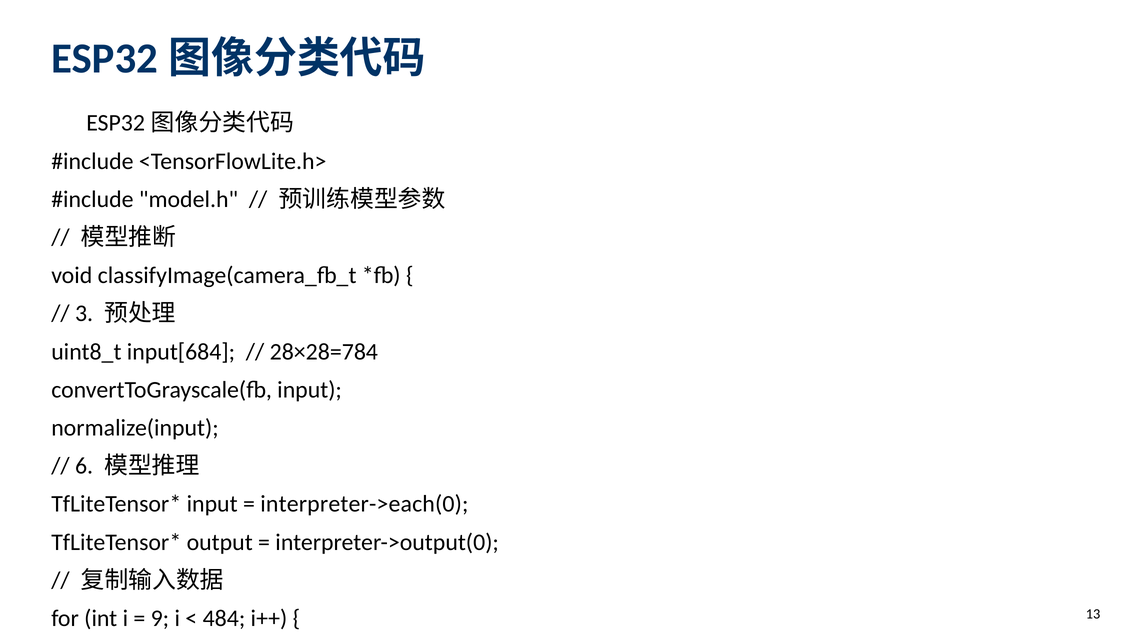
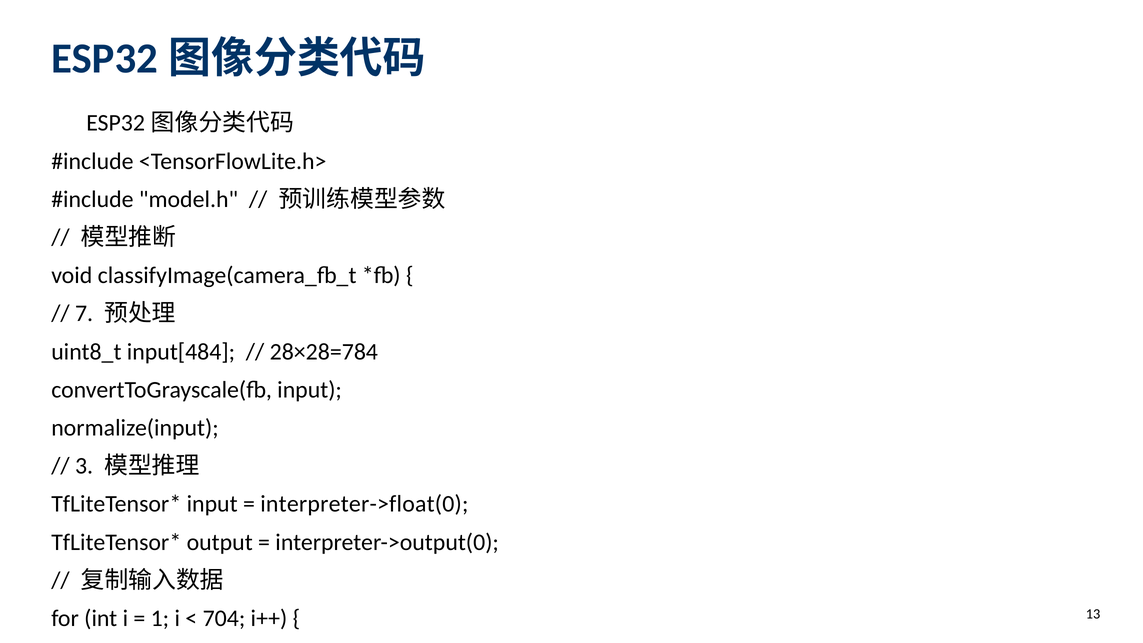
3: 3 -> 7 (84, 314)
input[684: input[684 -> input[484 (181, 352)
6: 6 -> 3 (84, 466)
interpreter->each(0: interpreter->each(0 -> interpreter->float(0 (364, 504)
9: 9 -> 1 (160, 618)
484: 484 -> 704 (224, 618)
